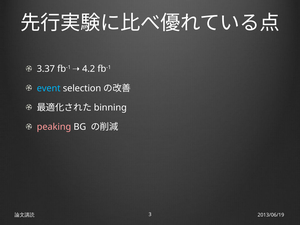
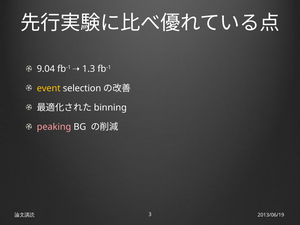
3.37: 3.37 -> 9.04 (46, 69)
4.2: 4.2 -> 1.3 (89, 69)
event colour: light blue -> yellow (49, 88)
